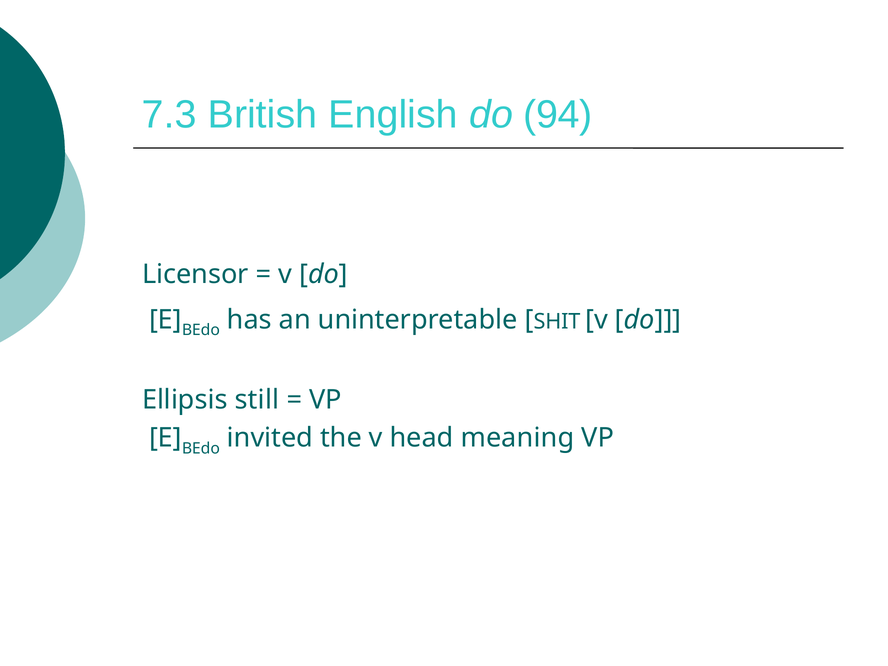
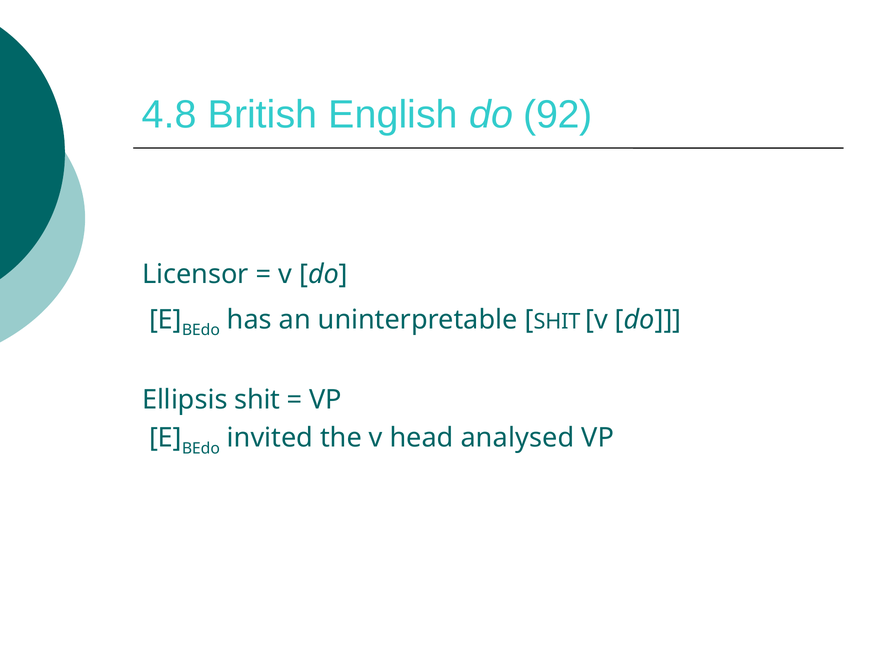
7.3: 7.3 -> 4.8 (169, 115)
94: 94 -> 92 (558, 115)
Ellipsis still: still -> shit (257, 400)
meaning: meaning -> analysed (517, 438)
